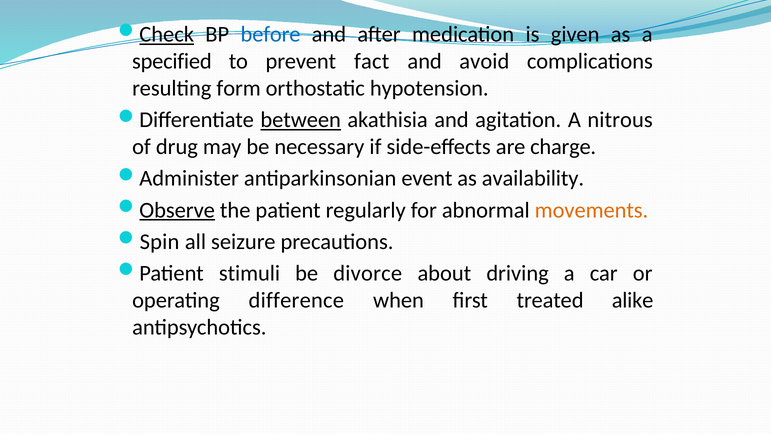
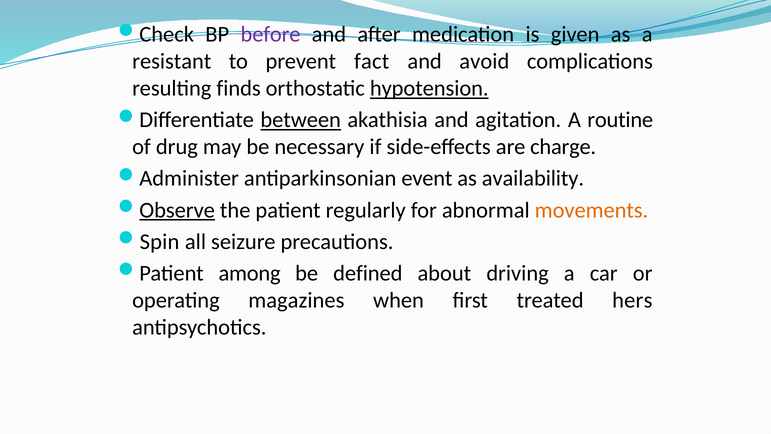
Check underline: present -> none (167, 34)
before colour: blue -> purple (271, 34)
specified: specified -> resistant (172, 61)
form: form -> finds (239, 88)
hypotension underline: none -> present (429, 88)
nitrous: nitrous -> routine (620, 120)
stimuli: stimuli -> among (250, 273)
divorce: divorce -> defined (368, 273)
difference: difference -> magazines (296, 300)
alike: alike -> hers (632, 300)
